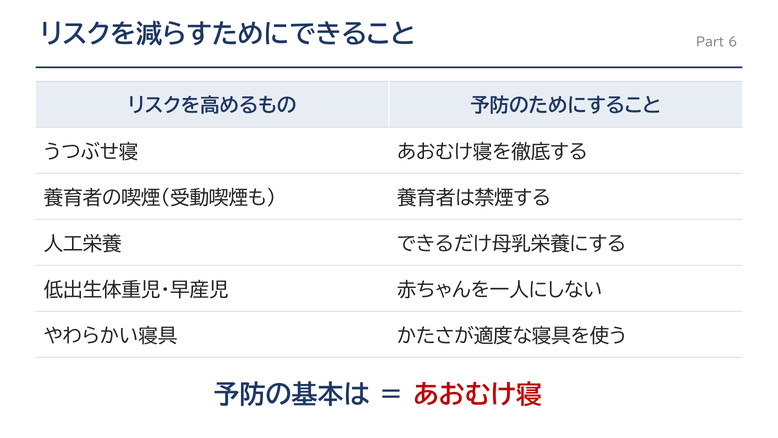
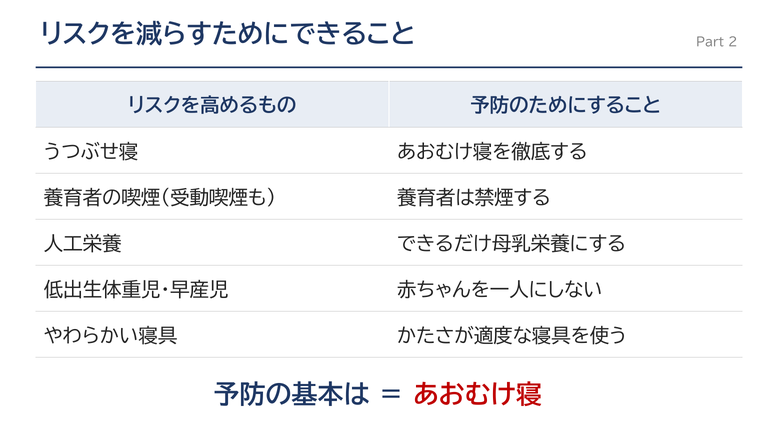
6: 6 -> 2 (733, 42)
